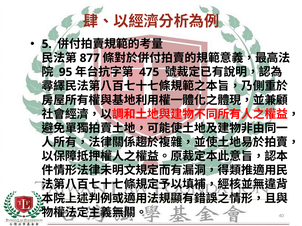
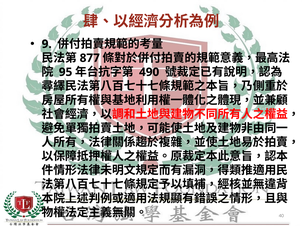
5: 5 -> 9 (47, 44)
475: 475 -> 490 (149, 72)
